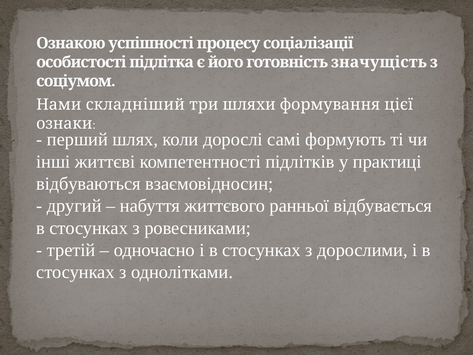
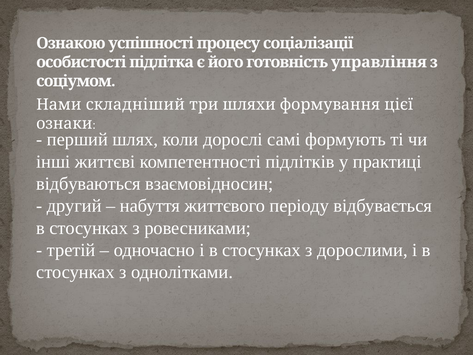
значущість: значущість -> управління (379, 62)
ранньої: ранньої -> періоду (299, 206)
